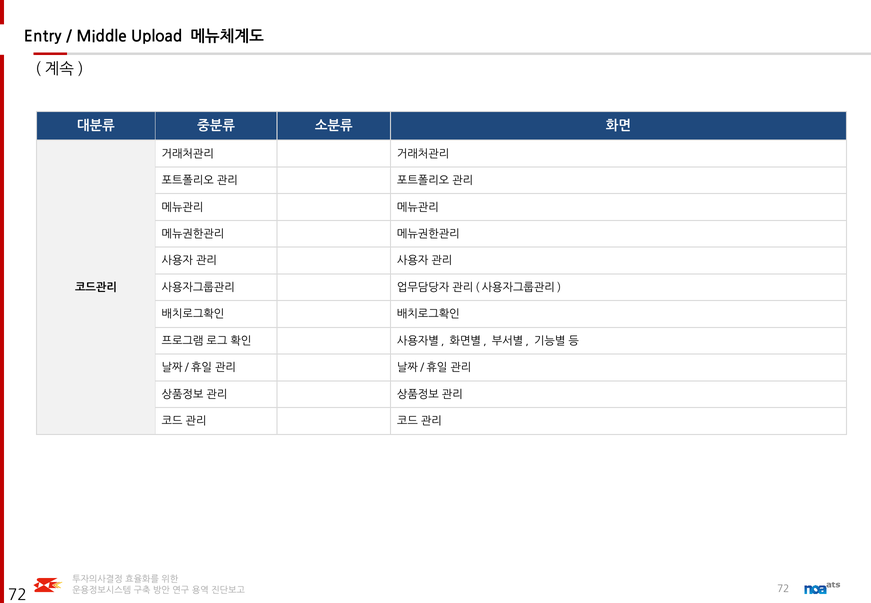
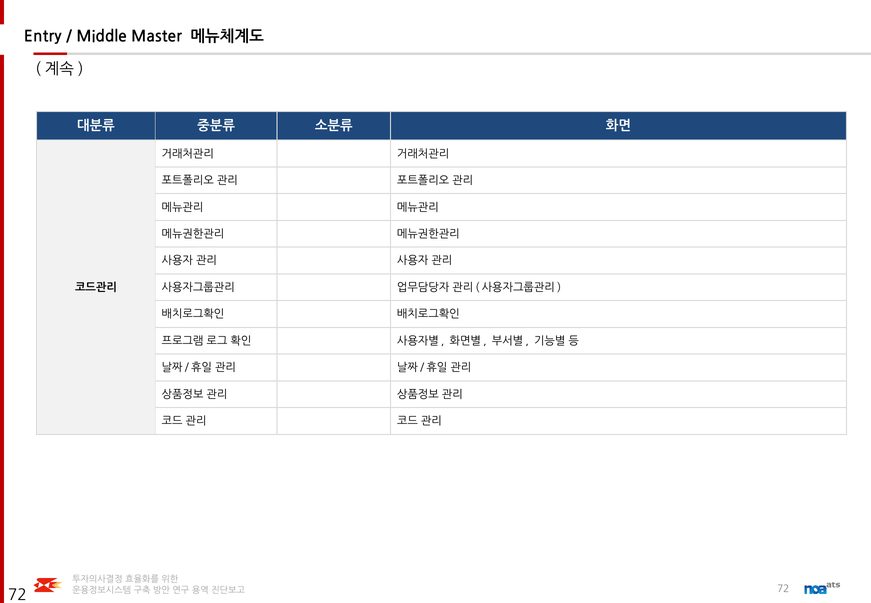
Upload: Upload -> Master (157, 37)
